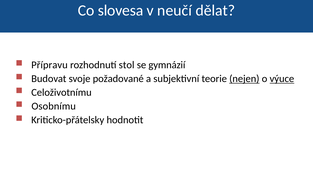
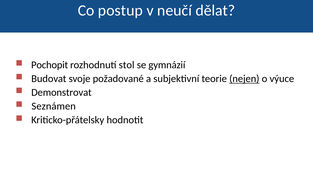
slovesa: slovesa -> postup (120, 10)
Přípravu: Přípravu -> Pochopit (50, 65)
výuce underline: present -> none (282, 79)
Celoživotnímu: Celoživotnímu -> Demonstrovat (61, 93)
Osobnímu: Osobnímu -> Seznámen (54, 106)
